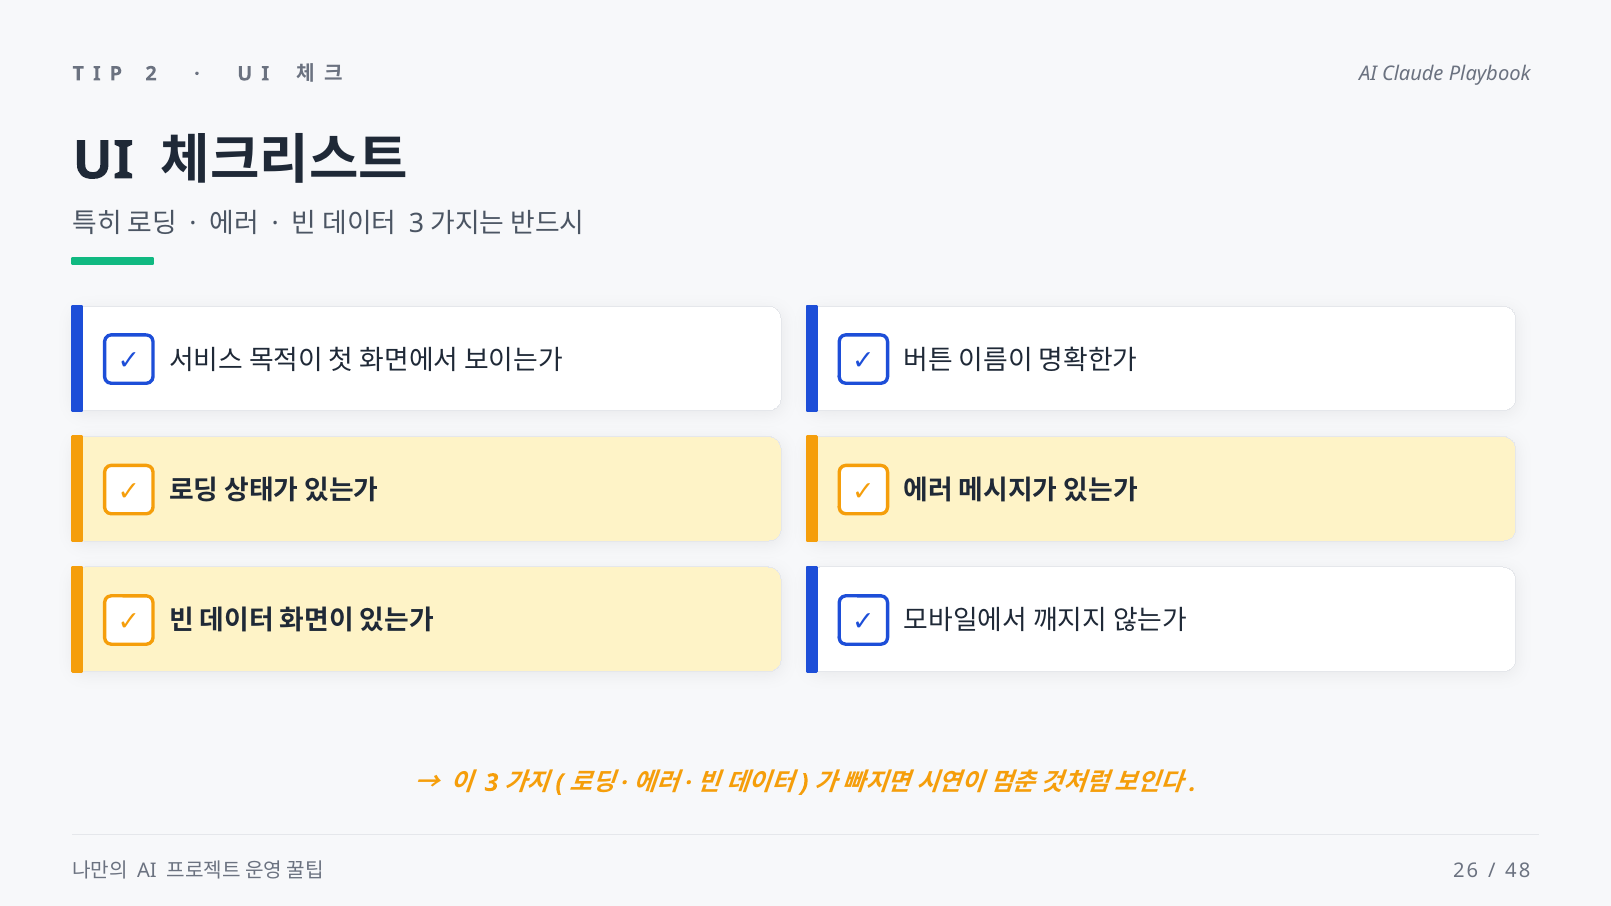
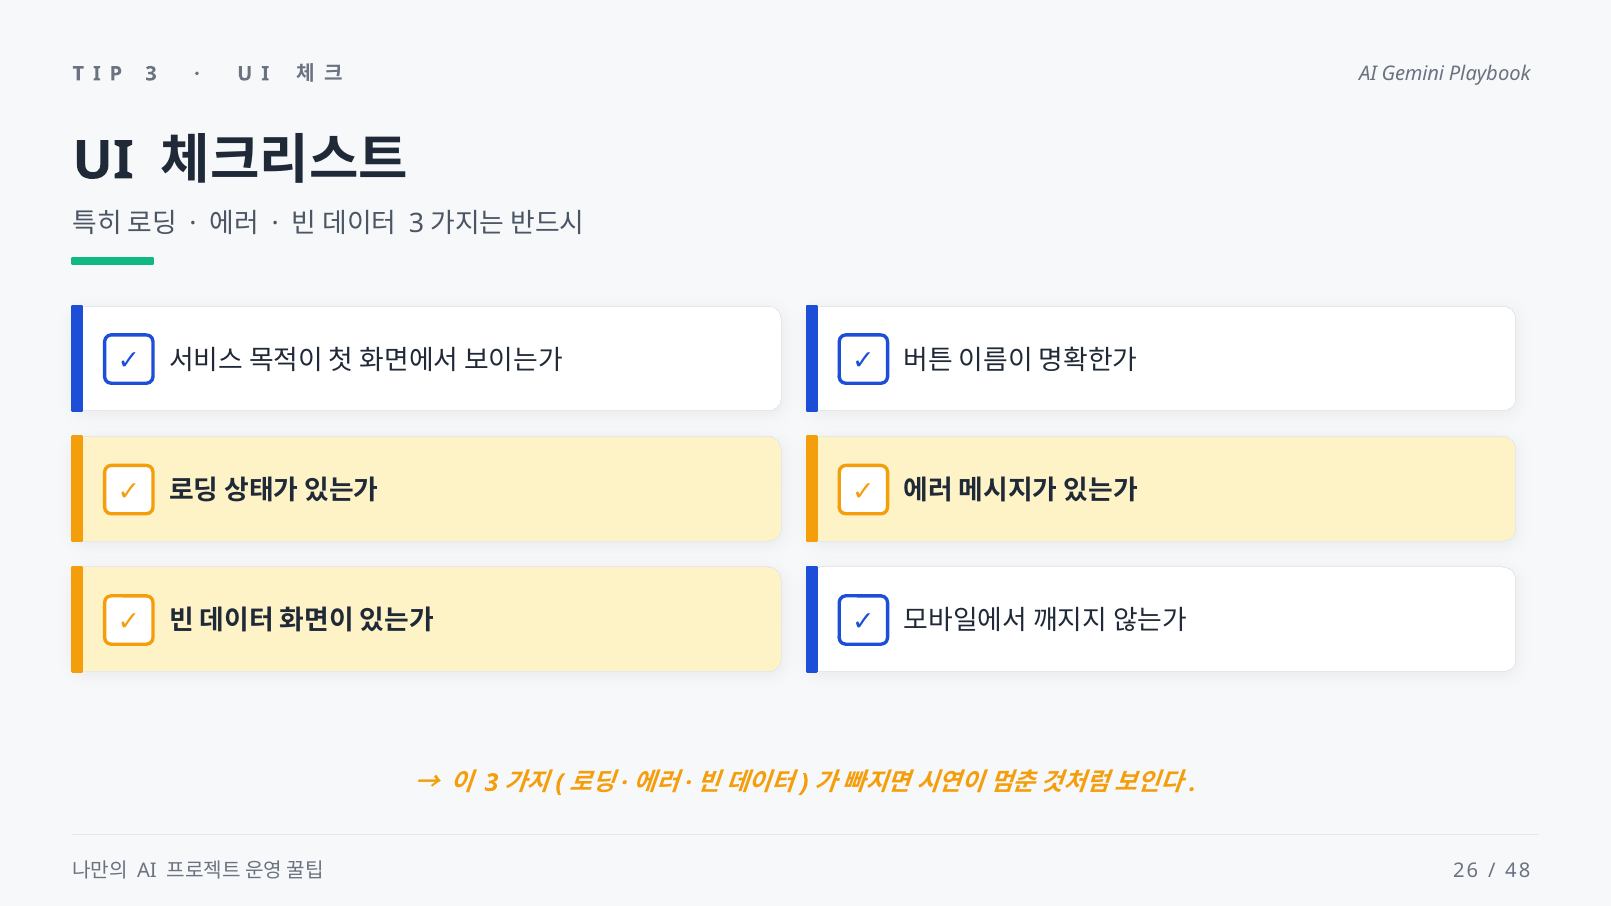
2: 2 -> 3 (151, 74)
Claude: Claude -> Gemini (1413, 74)
